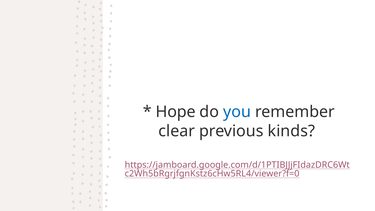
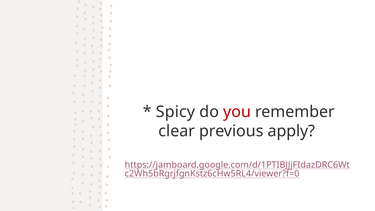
Hope: Hope -> Spicy (175, 112)
you colour: blue -> red (237, 112)
kinds: kinds -> apply (291, 131)
